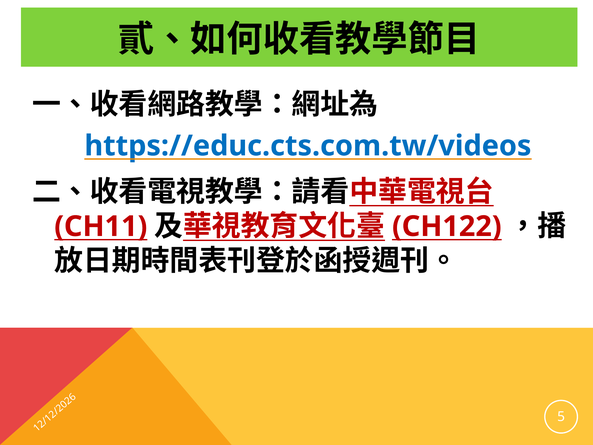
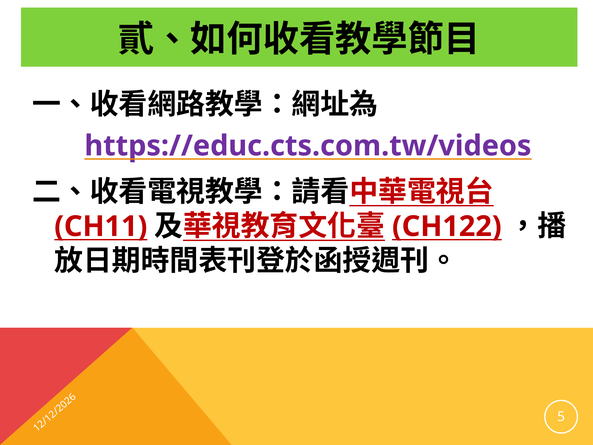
https://educ.cts.com.tw/videos colour: blue -> purple (308, 146)
